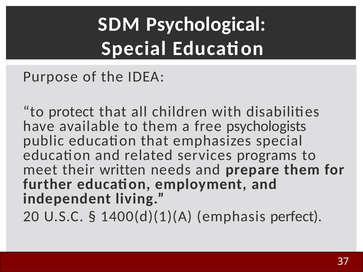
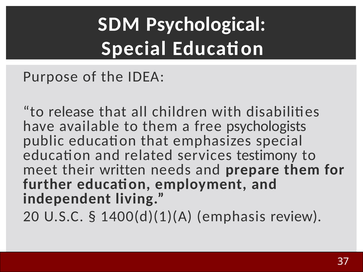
protect: protect -> release (71, 112)
programs: programs -> testimony (267, 155)
perfect: perfect -> review (296, 216)
